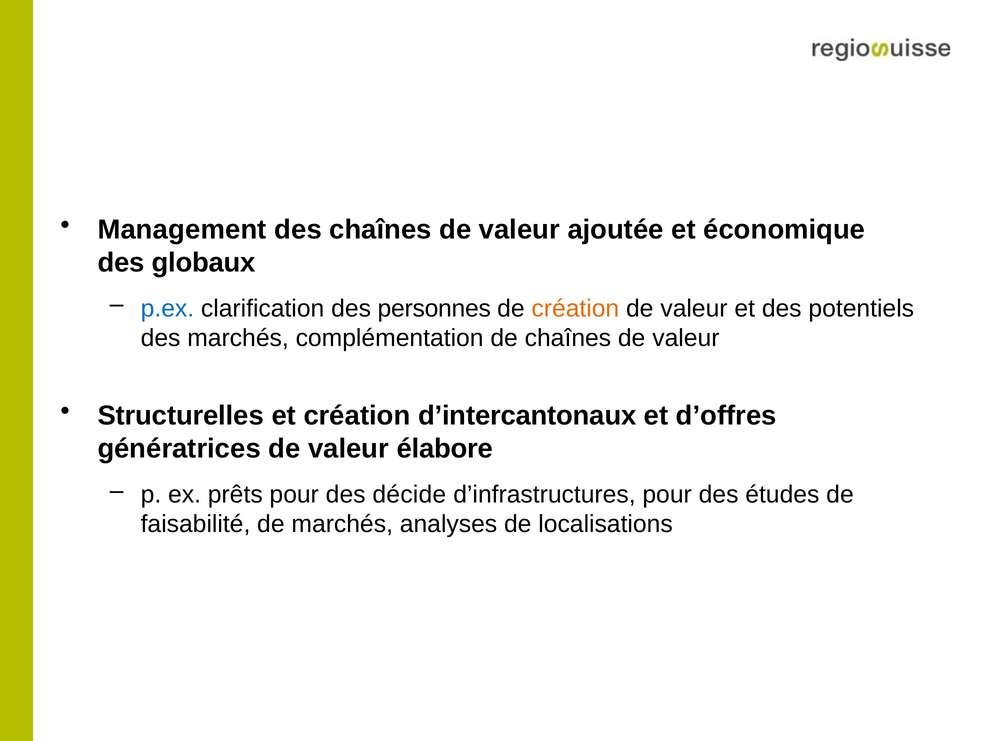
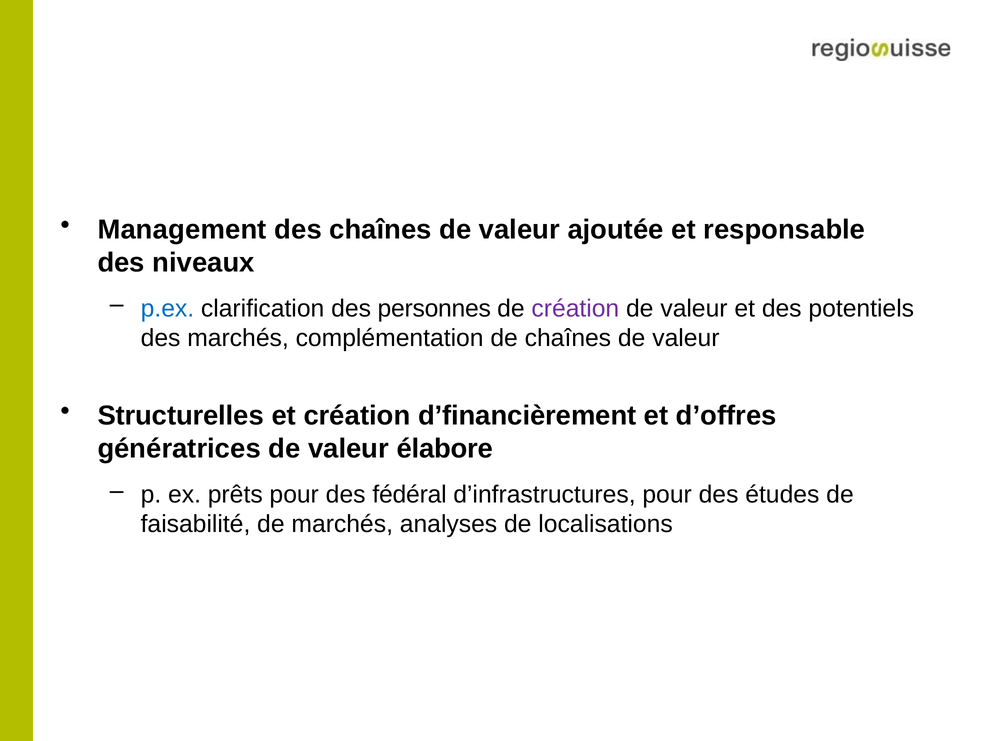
économique: économique -> responsable (784, 229)
globaux: globaux -> niveaux (204, 262)
création colour: orange -> purple (575, 308)
d’intercantonaux: d’intercantonaux -> d’financièrement (527, 416)
décide: décide -> fédéral (410, 494)
